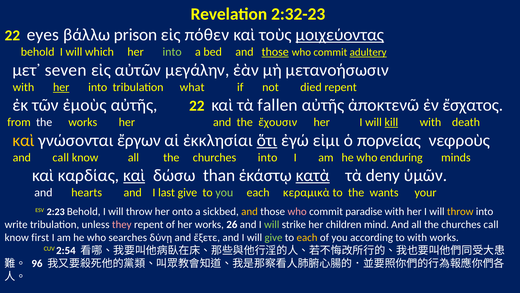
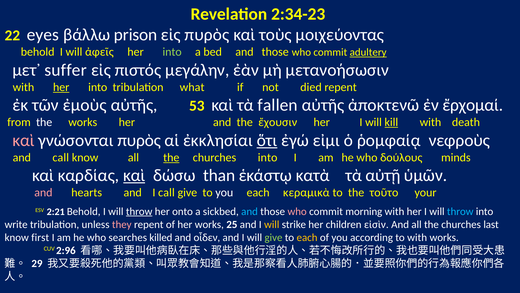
2:32-23: 2:32-23 -> 2:34-23 (298, 14)
εἰς πόθεν: πόθεν -> πυρὸς (207, 35)
μοιχεύοντας underline: present -> none (340, 35)
which: which -> ἀφεῖς (99, 52)
those underline: present -> none (275, 52)
seven: seven -> suffer (66, 70)
αὐτῶν: αὐτῶν -> πιστός (138, 70)
αὐτῆς 22: 22 -> 53 (197, 106)
ἔσχατος: ἔσχατος -> ἔρχομαί (473, 105)
καὶ colour: yellow -> pink (24, 140)
γνώσονται ἔργων: ἔργων -> πυρὸς (139, 140)
πορνείας: πορνείας -> ῥομφαίᾳ (389, 140)
the underline: none -> present (171, 158)
enduring: enduring -> δούλους (401, 158)
κατὰ underline: present -> none (313, 176)
deny: deny -> αὐτῇ (383, 176)
and colour: white -> pink (43, 193)
I last: last -> call (166, 193)
you colour: light green -> white (224, 193)
wants: wants -> τοῦτο (384, 193)
2:23: 2:23 -> 2:21 (56, 212)
throw underline: none -> present (139, 212)
and colour: yellow -> light blue (250, 212)
paradise: paradise -> morning (364, 212)
throw colour: yellow -> light blue (460, 212)
26: 26 -> 25 (232, 225)
will colour: light green -> yellow (272, 225)
mind: mind -> εἰσὶν (376, 225)
churches call: call -> last (491, 225)
δύνῃ: δύνῃ -> killed (161, 238)
ἕξετε: ἕξετε -> οἶδεν (207, 238)
2:54: 2:54 -> 2:96 (66, 251)
96: 96 -> 29 (37, 264)
